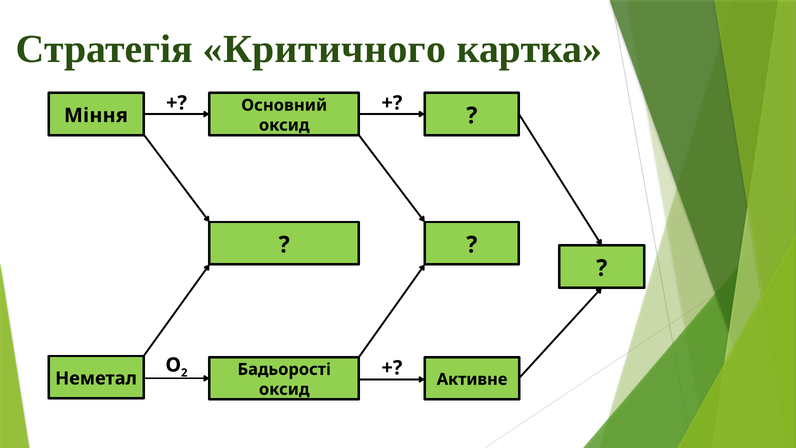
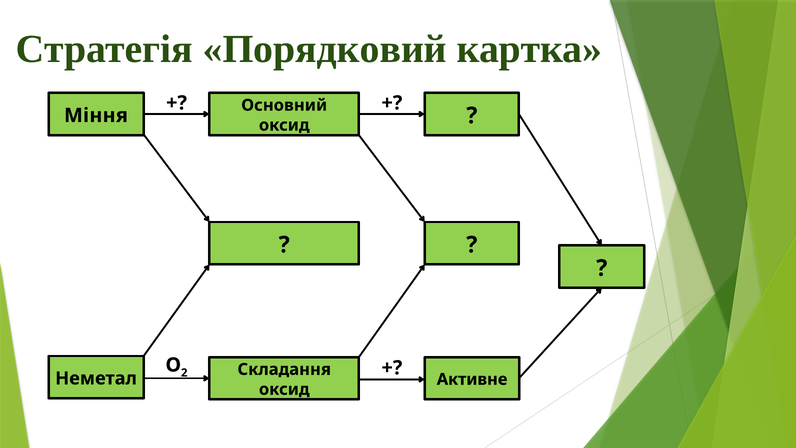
Критичного: Критичного -> Порядковий (325, 49)
Бадьорості: Бадьорості -> Складання (284, 369)
